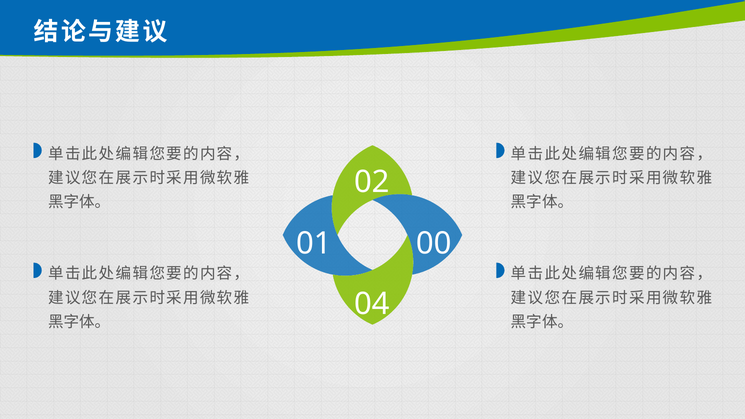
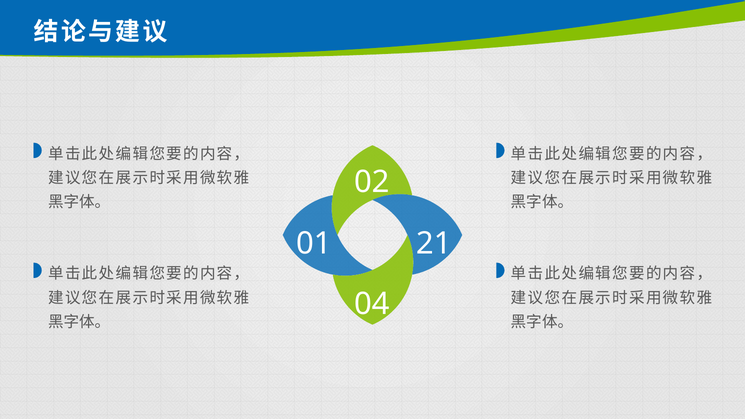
00: 00 -> 21 (434, 244)
